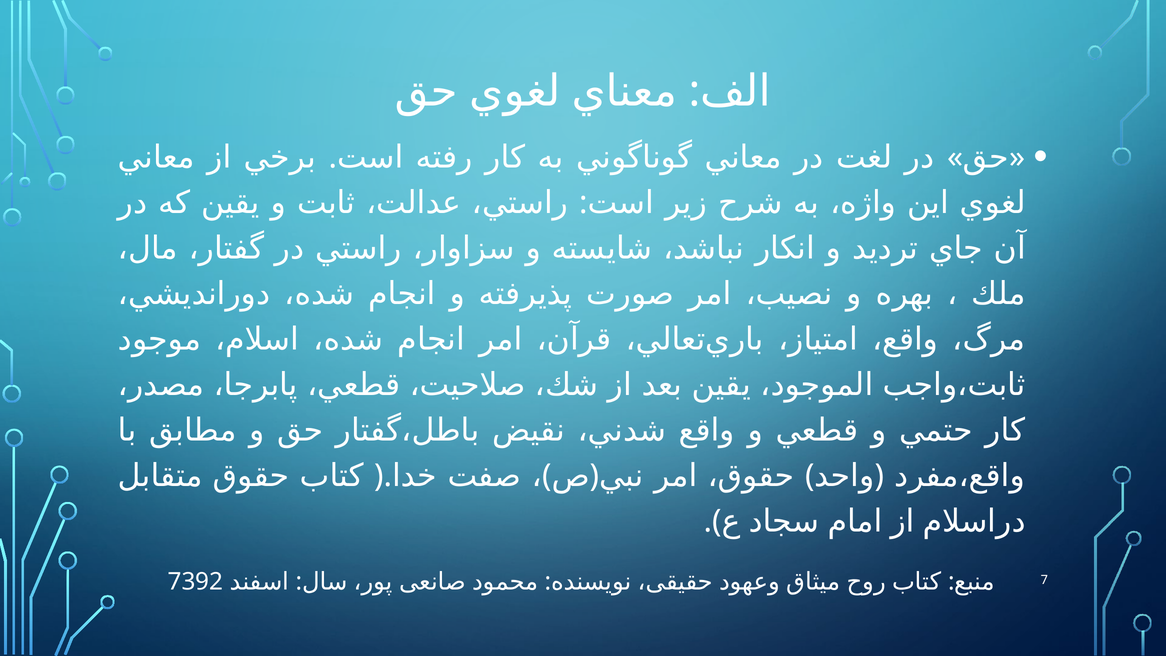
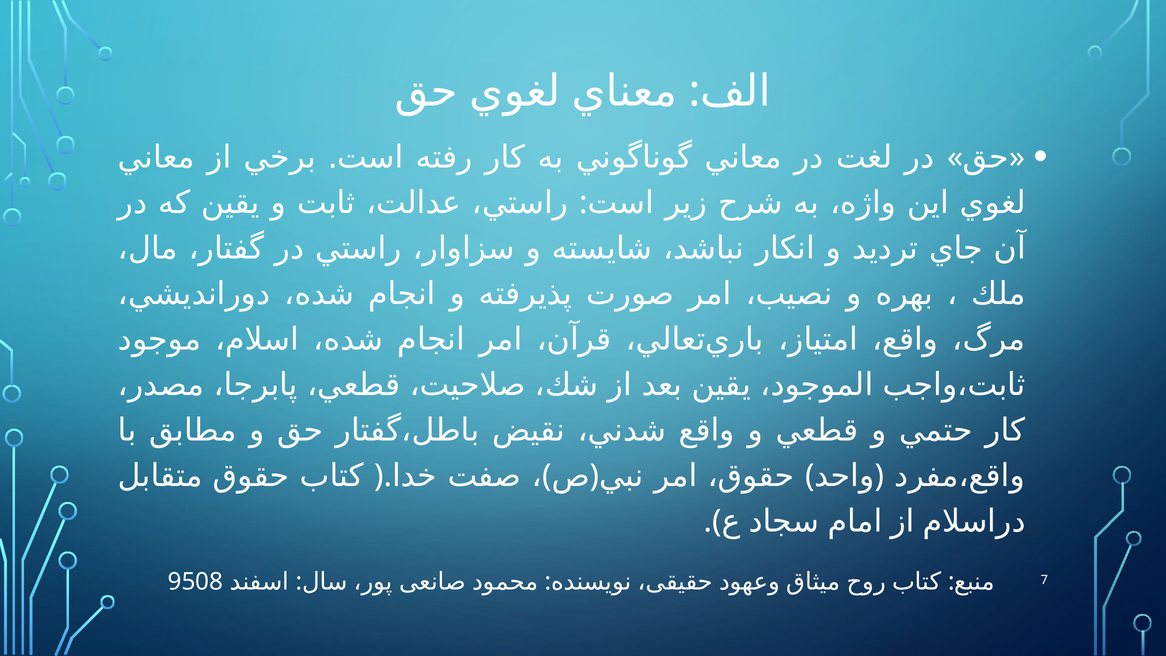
7392: 7392 -> 9508 (195, 582)
